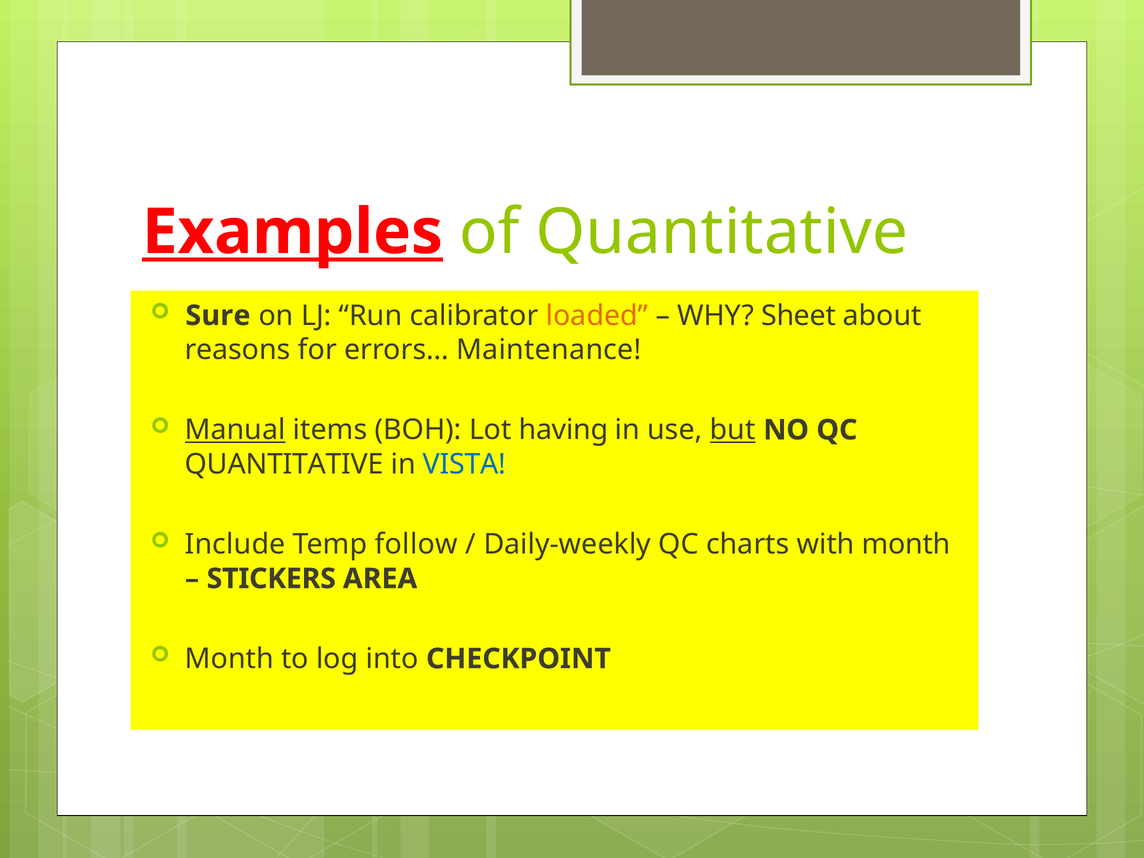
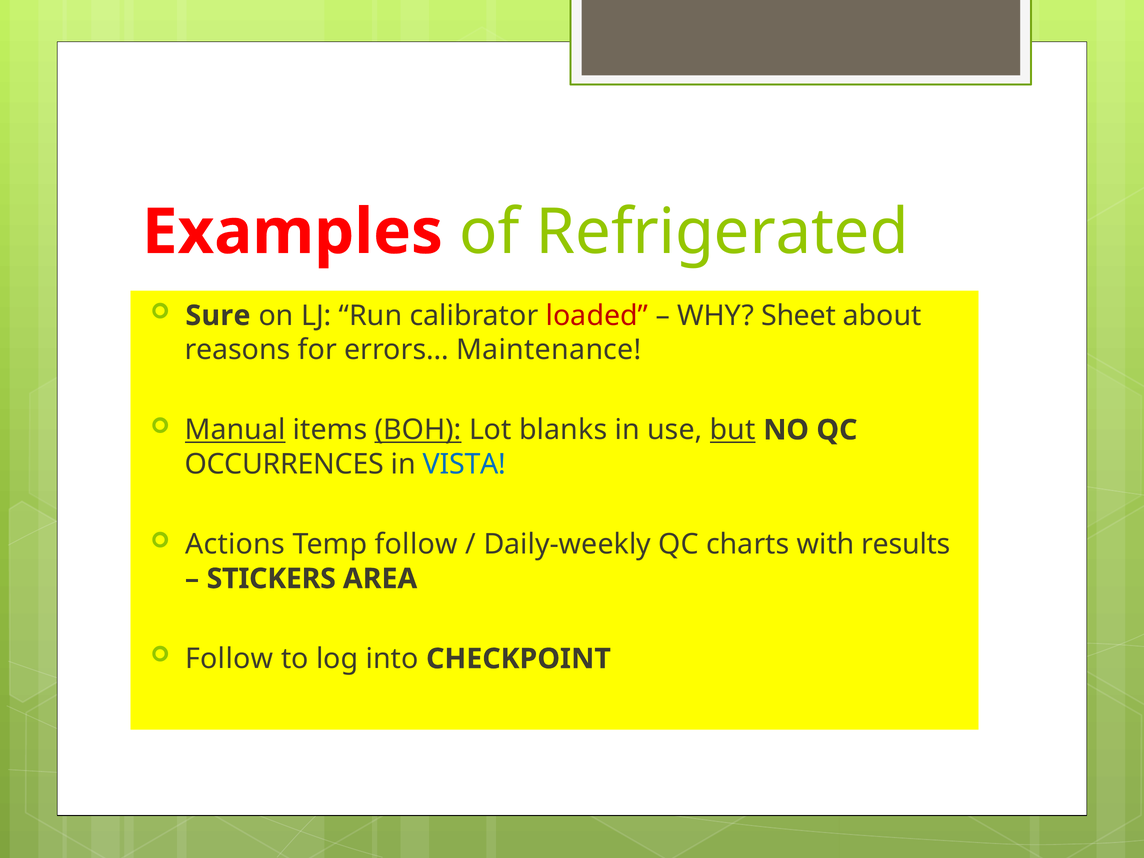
Examples underline: present -> none (292, 232)
of Quantitative: Quantitative -> Refrigerated (722, 232)
loaded colour: orange -> red (597, 316)
BOH underline: none -> present (418, 430)
having: having -> blanks (563, 430)
QUANTITATIVE: QUANTITATIVE -> OCCURRENCES (284, 464)
Include: Include -> Actions (235, 544)
with month: month -> results (906, 544)
Month: Month -> Follow (229, 659)
